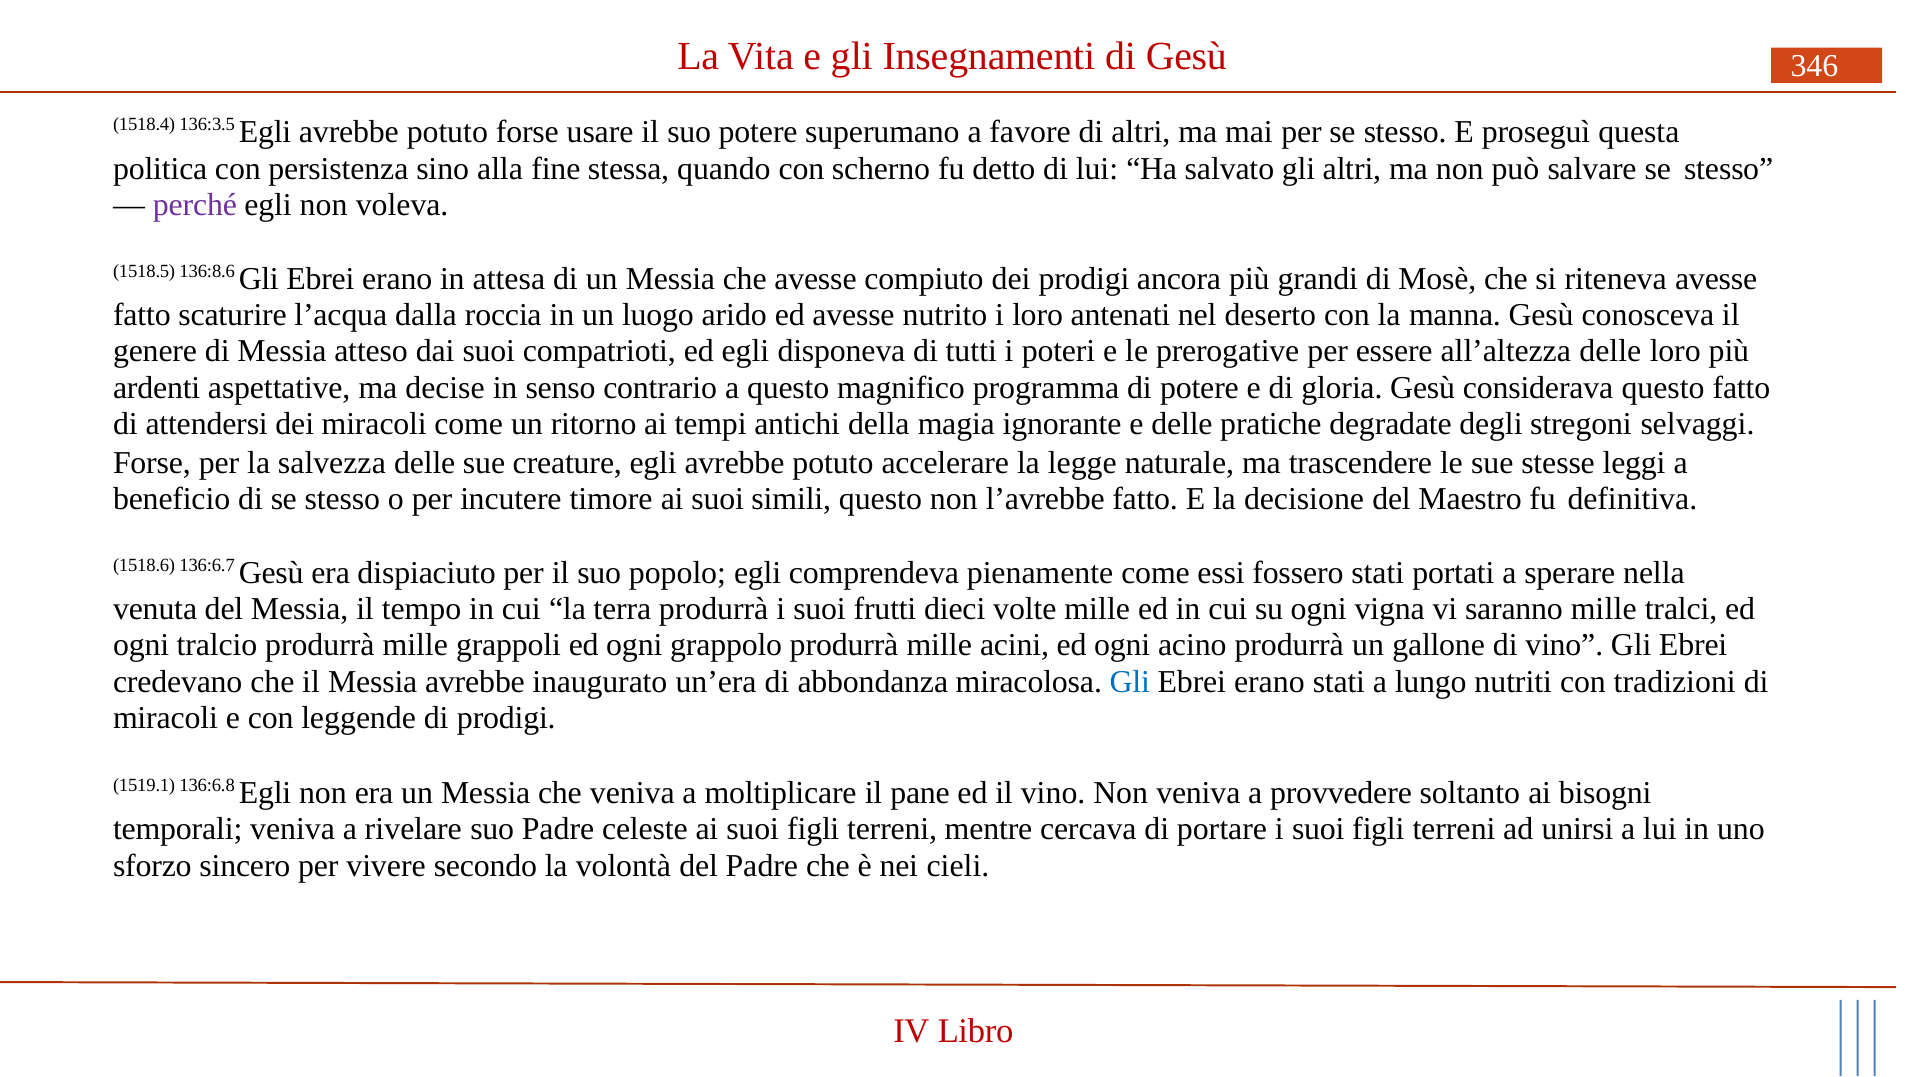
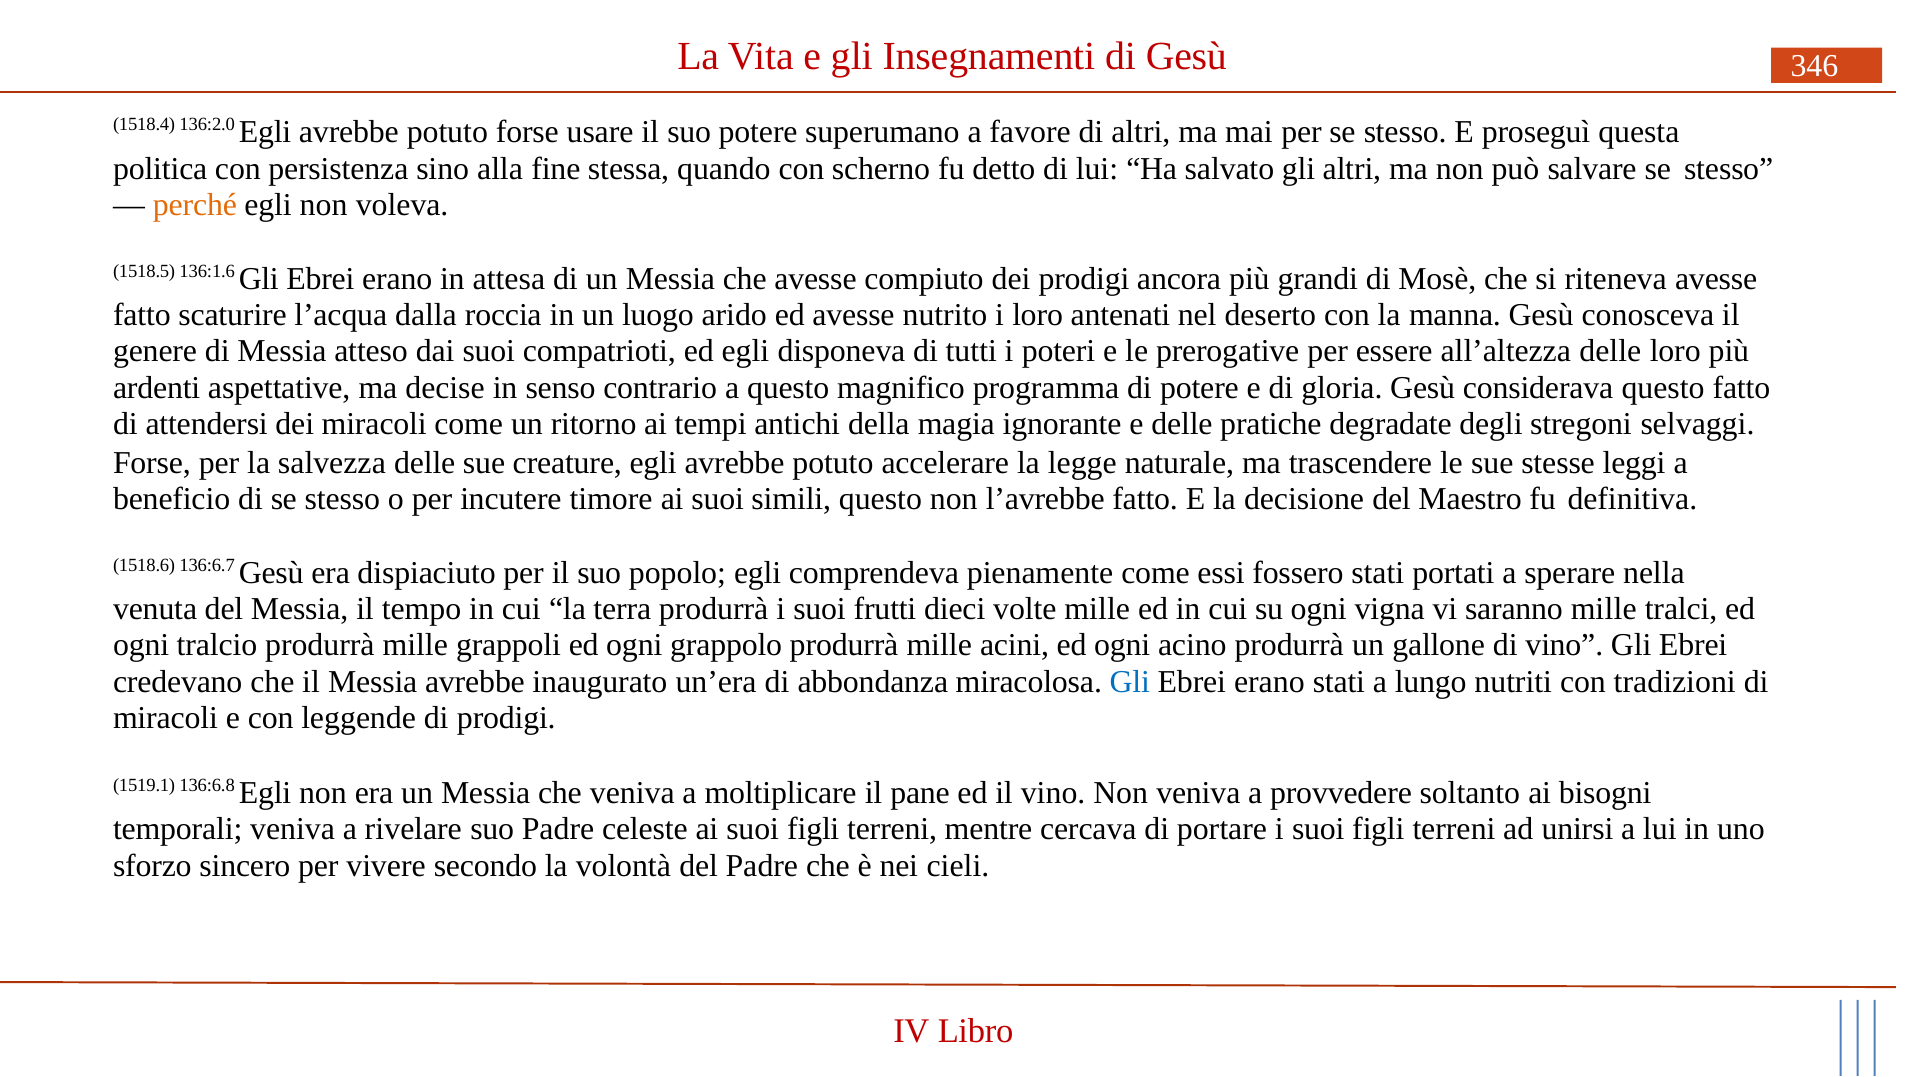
136:3.5: 136:3.5 -> 136:2.0 (207, 125)
perché colour: purple -> orange (195, 205)
136:8.6: 136:8.6 -> 136:1.6 (207, 271)
